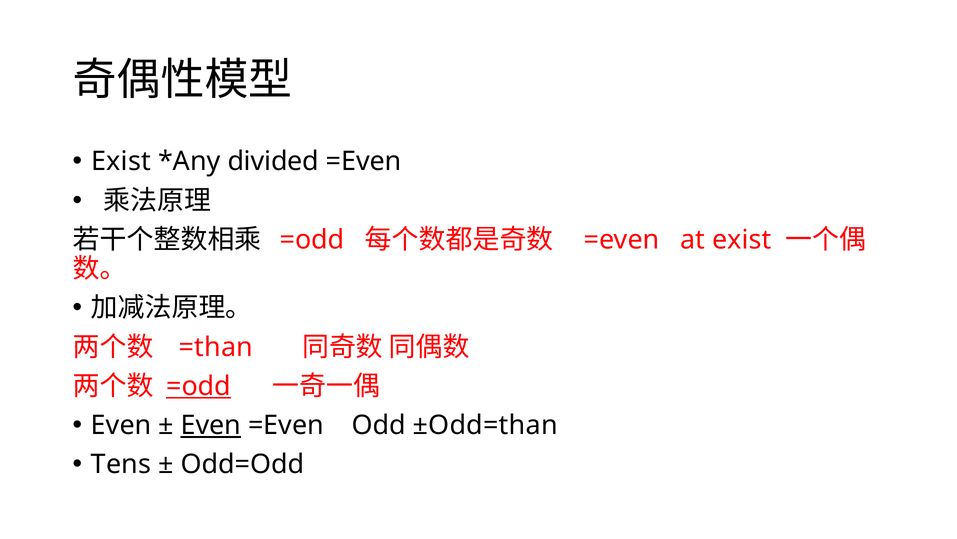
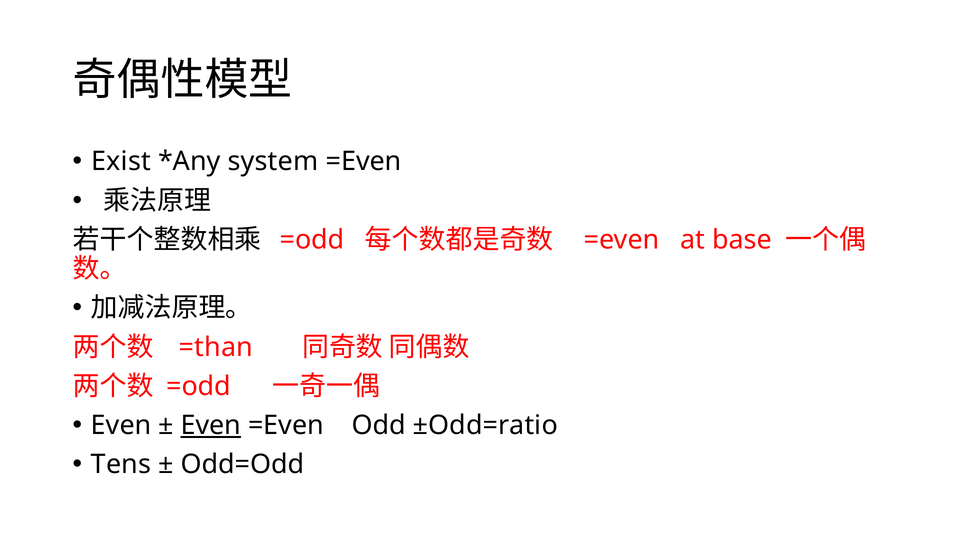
divided: divided -> system (273, 161)
at exist: exist -> base (742, 239)
=odd underline: present -> none (199, 386)
±Odd=than: ±Odd=than -> ±Odd=ratio (485, 425)
